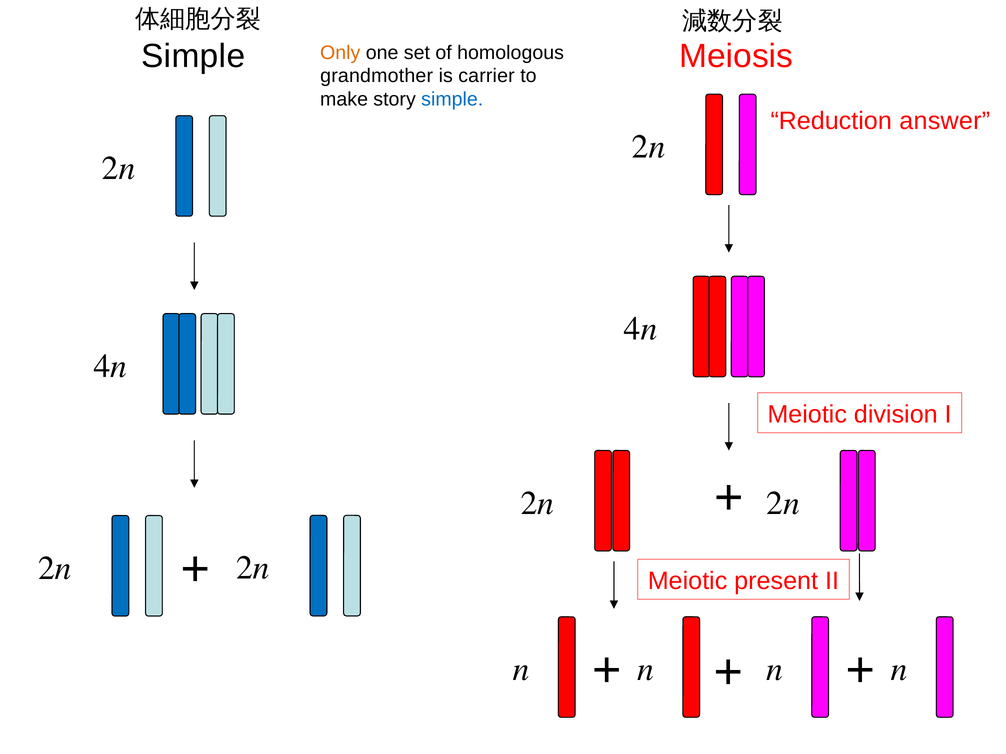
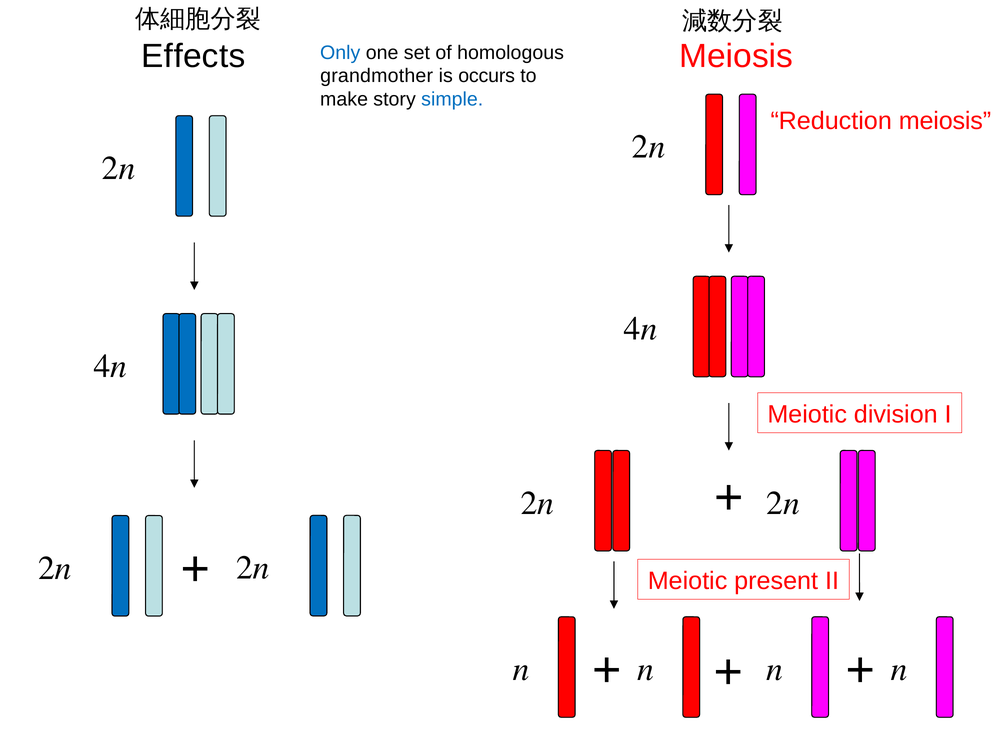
Simple: Simple -> Effects (193, 56)
Only colour: orange -> blue (340, 53)
carrier: carrier -> occurs (487, 76)
Reduction answer: answer -> meiosis (945, 121)
